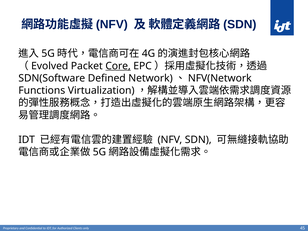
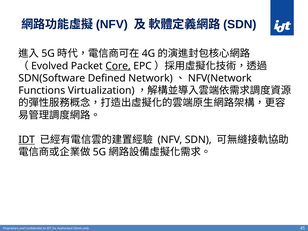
IDT underline: none -> present (27, 140)
